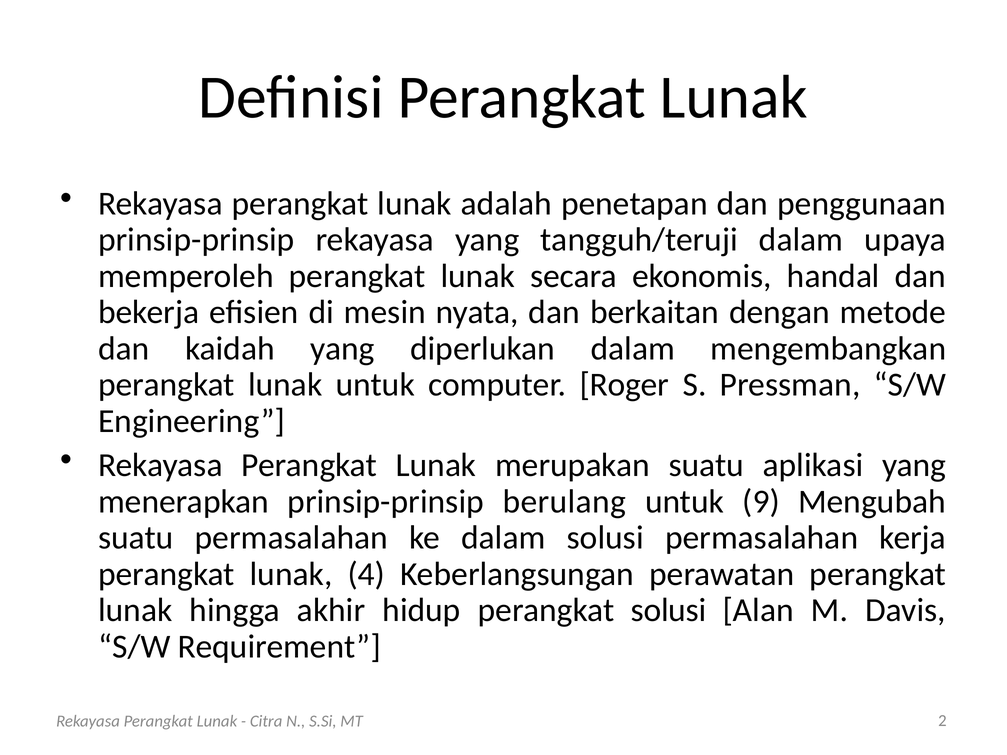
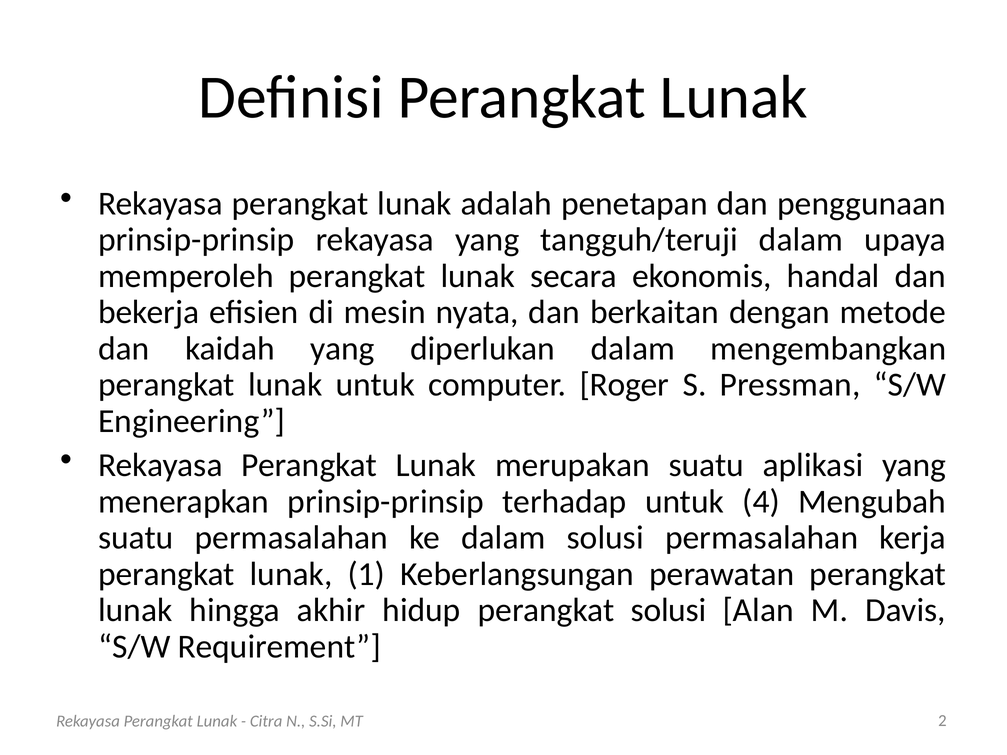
berulang: berulang -> terhadap (564, 502)
9: 9 -> 4 (761, 502)
4: 4 -> 1 (366, 574)
